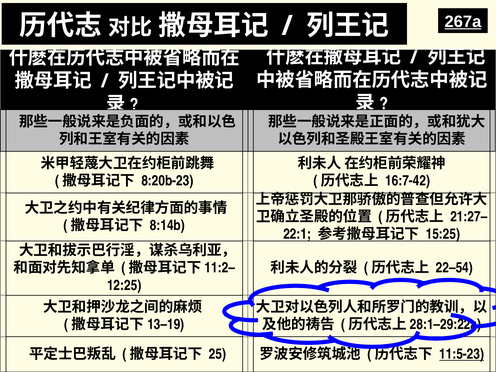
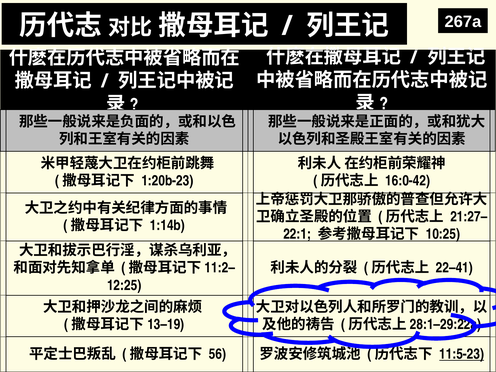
267a underline: present -> none (463, 22)
8:20b-23: 8:20b-23 -> 1:20b-23 (167, 181)
16:7-42: 16:7-42 -> 16:0-42 (408, 181)
8:14b: 8:14b -> 1:14b (167, 225)
15:25: 15:25 -> 10:25 (443, 234)
22–54: 22–54 -> 22–41 (454, 268)
25: 25 -> 56 (217, 354)
